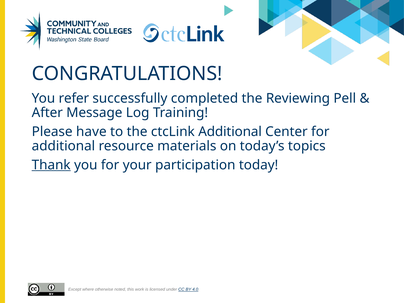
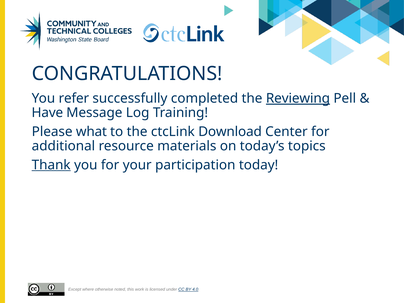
Reviewing underline: none -> present (298, 98)
After: After -> Have (47, 113)
have: have -> what (91, 132)
ctcLink Additional: Additional -> Download (230, 132)
